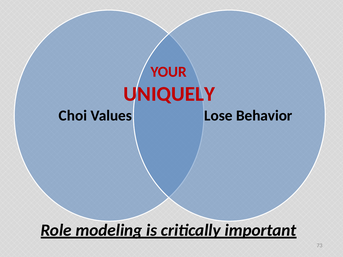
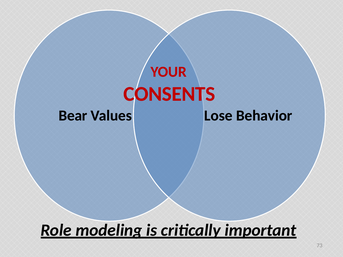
UNIQUELY: UNIQUELY -> CONSENTS (169, 94)
Choi: Choi -> Bear (73, 116)
